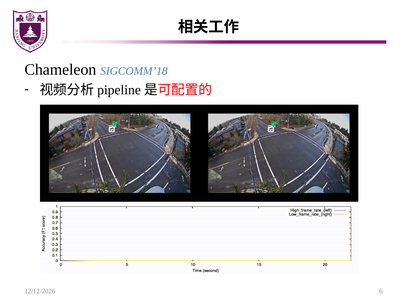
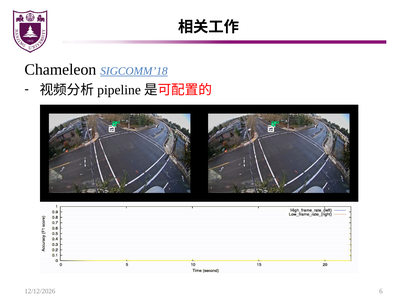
SIGCOMM’18 underline: none -> present (134, 71)
